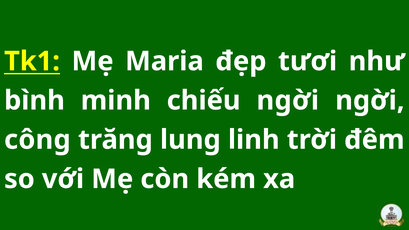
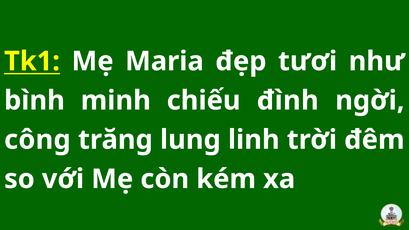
chiếu ngời: ngời -> đình (288, 101)
